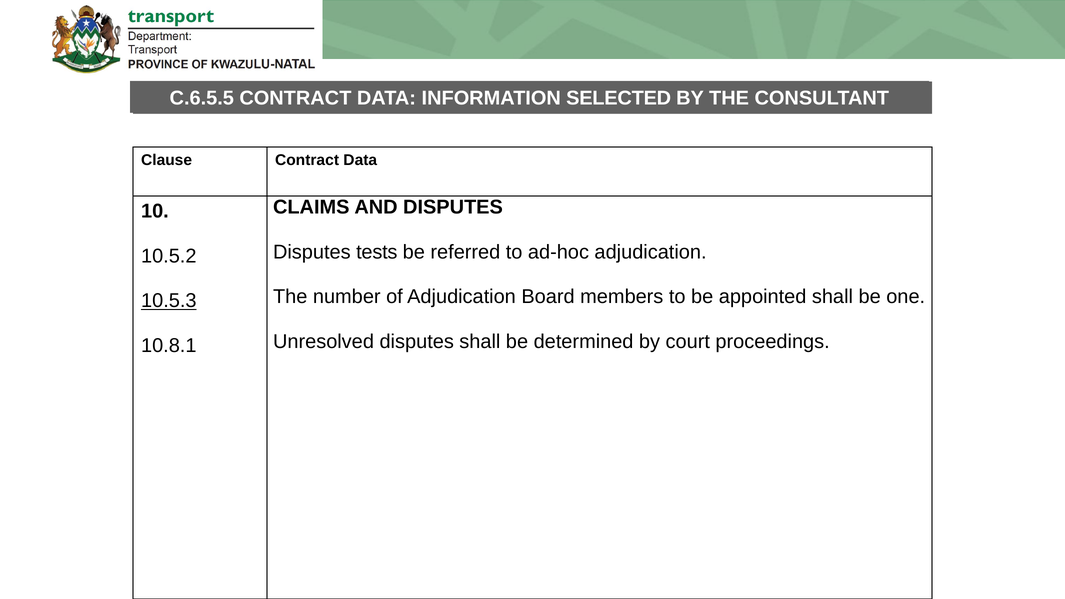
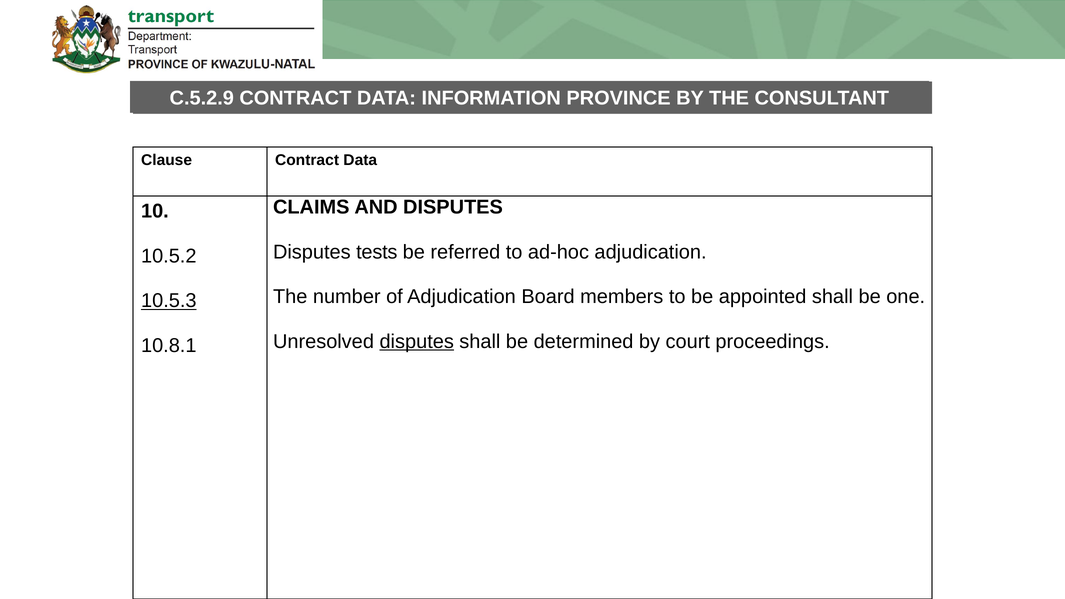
C.6.5.5: C.6.5.5 -> C.5.2.9 (202, 98)
SELECTED: SELECTED -> PROVINCE (619, 98)
disputes underline: none -> present (417, 342)
